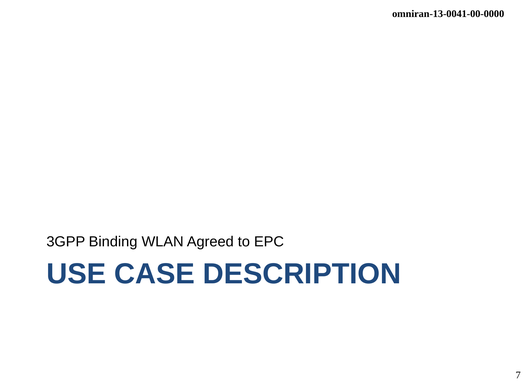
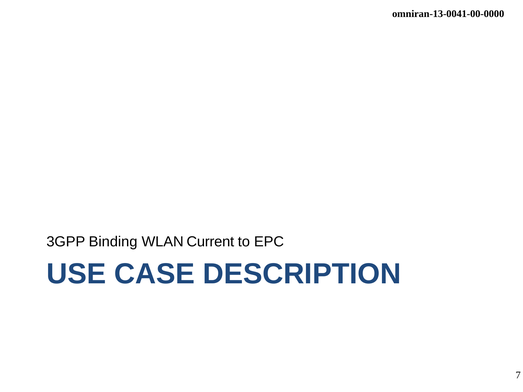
Agreed: Agreed -> Current (210, 242)
